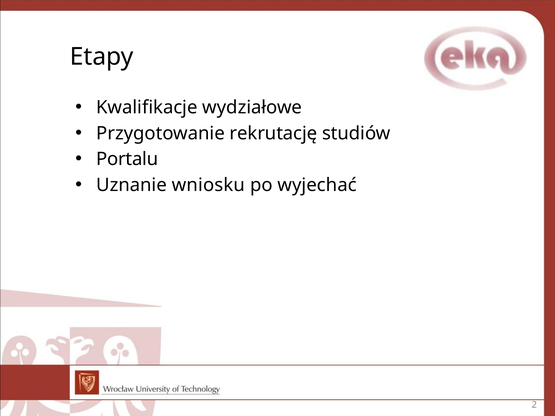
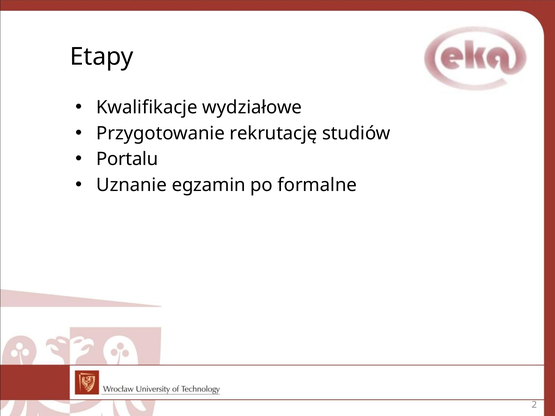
wniosku: wniosku -> egzamin (209, 185)
wyjechać: wyjechać -> formalne (317, 185)
